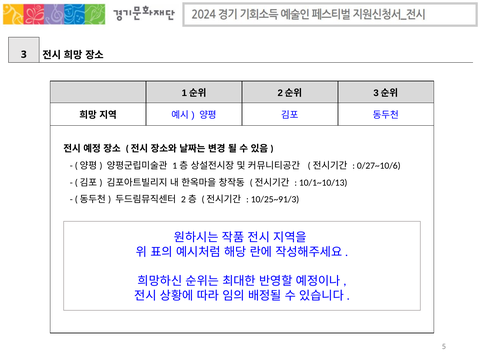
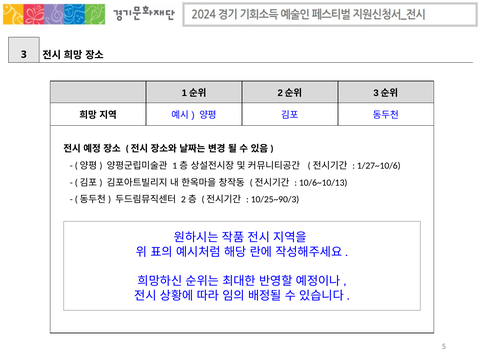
0/27~10/6: 0/27~10/6 -> 1/27~10/6 (379, 166)
10/1~10/13: 10/1~10/13 -> 10/6~10/13 (323, 183)
10/25~91/3: 10/25~91/3 -> 10/25~90/3 (275, 200)
